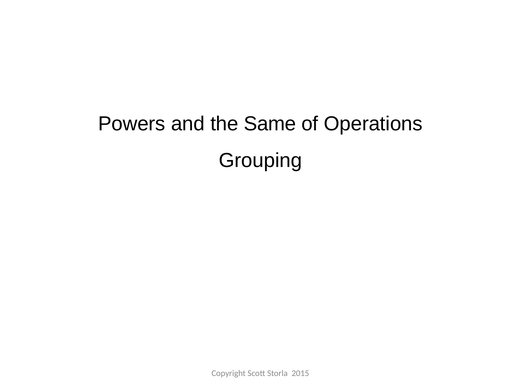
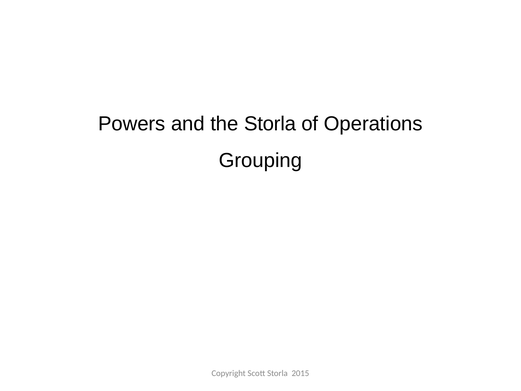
the Same: Same -> Storla (270, 124)
